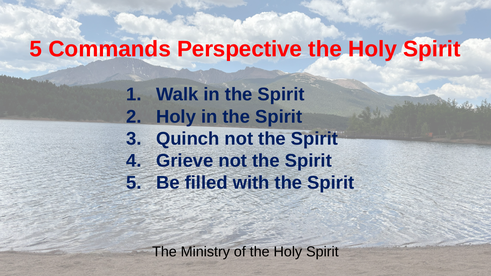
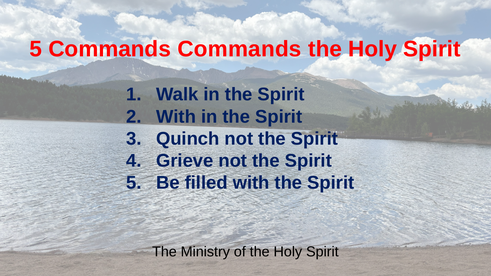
Commands Perspective: Perspective -> Commands (239, 49)
Holy: Holy -> With (176, 117)
